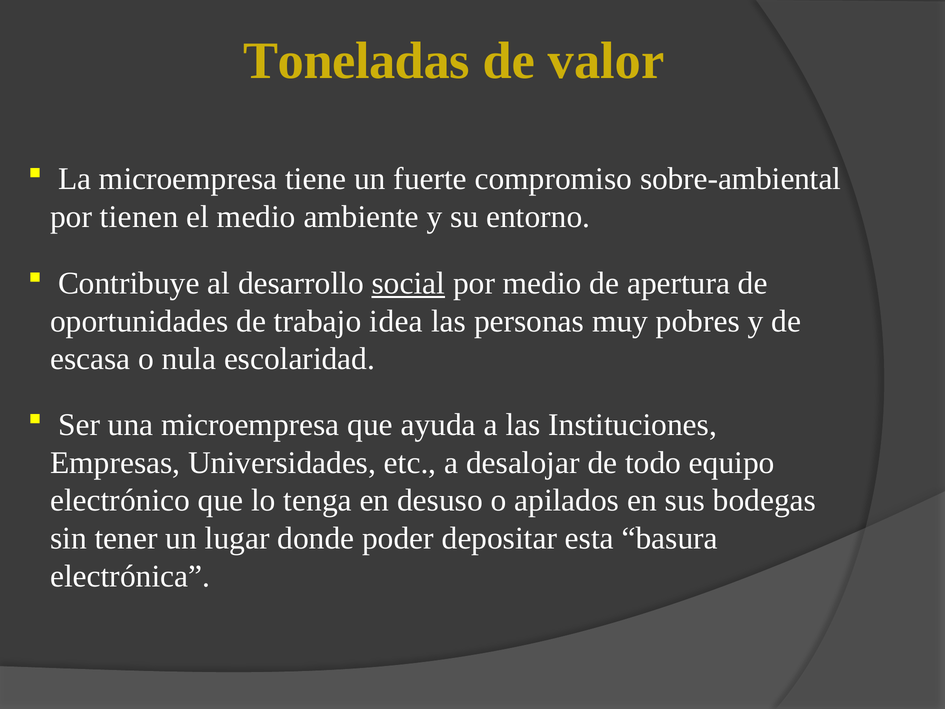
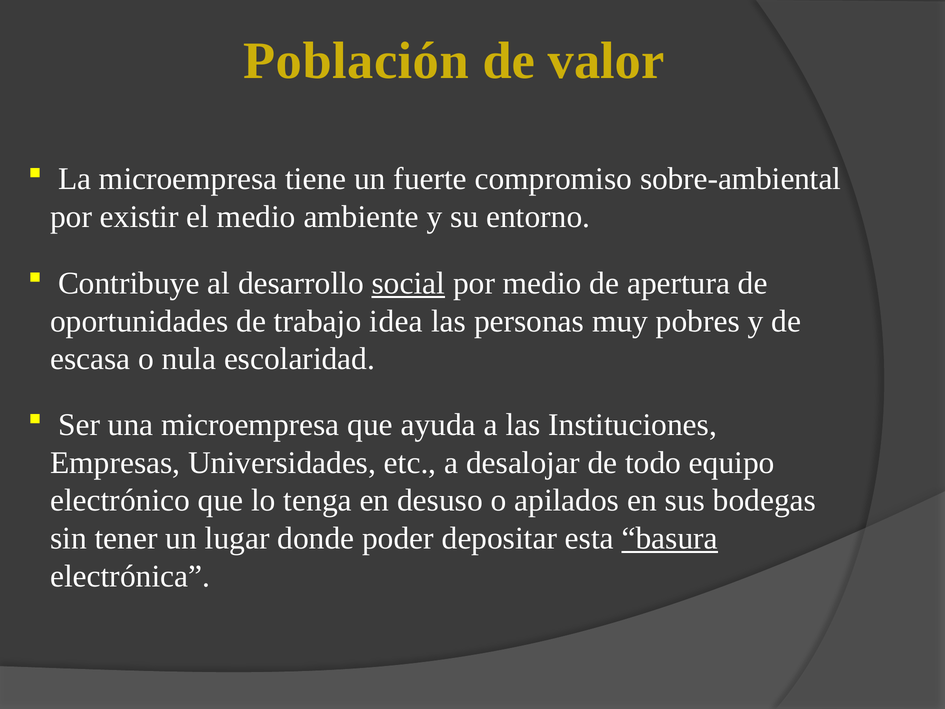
Toneladas: Toneladas -> Población (356, 61)
tienen: tienen -> existir (139, 217)
basura underline: none -> present (670, 538)
